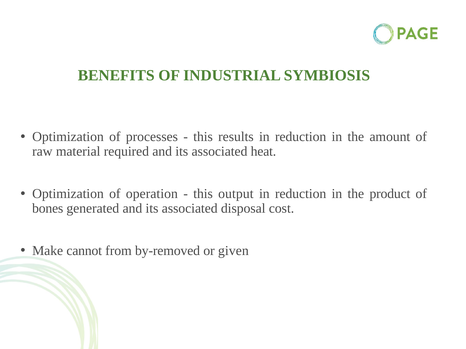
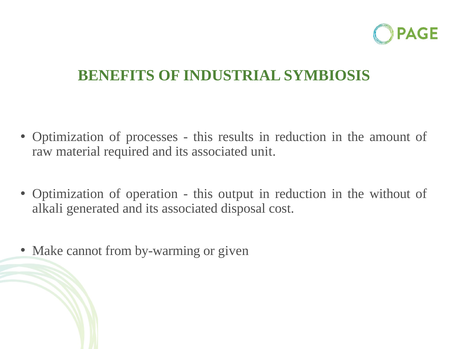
heat: heat -> unit (263, 152)
product: product -> without (390, 194)
bones: bones -> alkali (48, 209)
by-removed: by-removed -> by-warming (168, 251)
